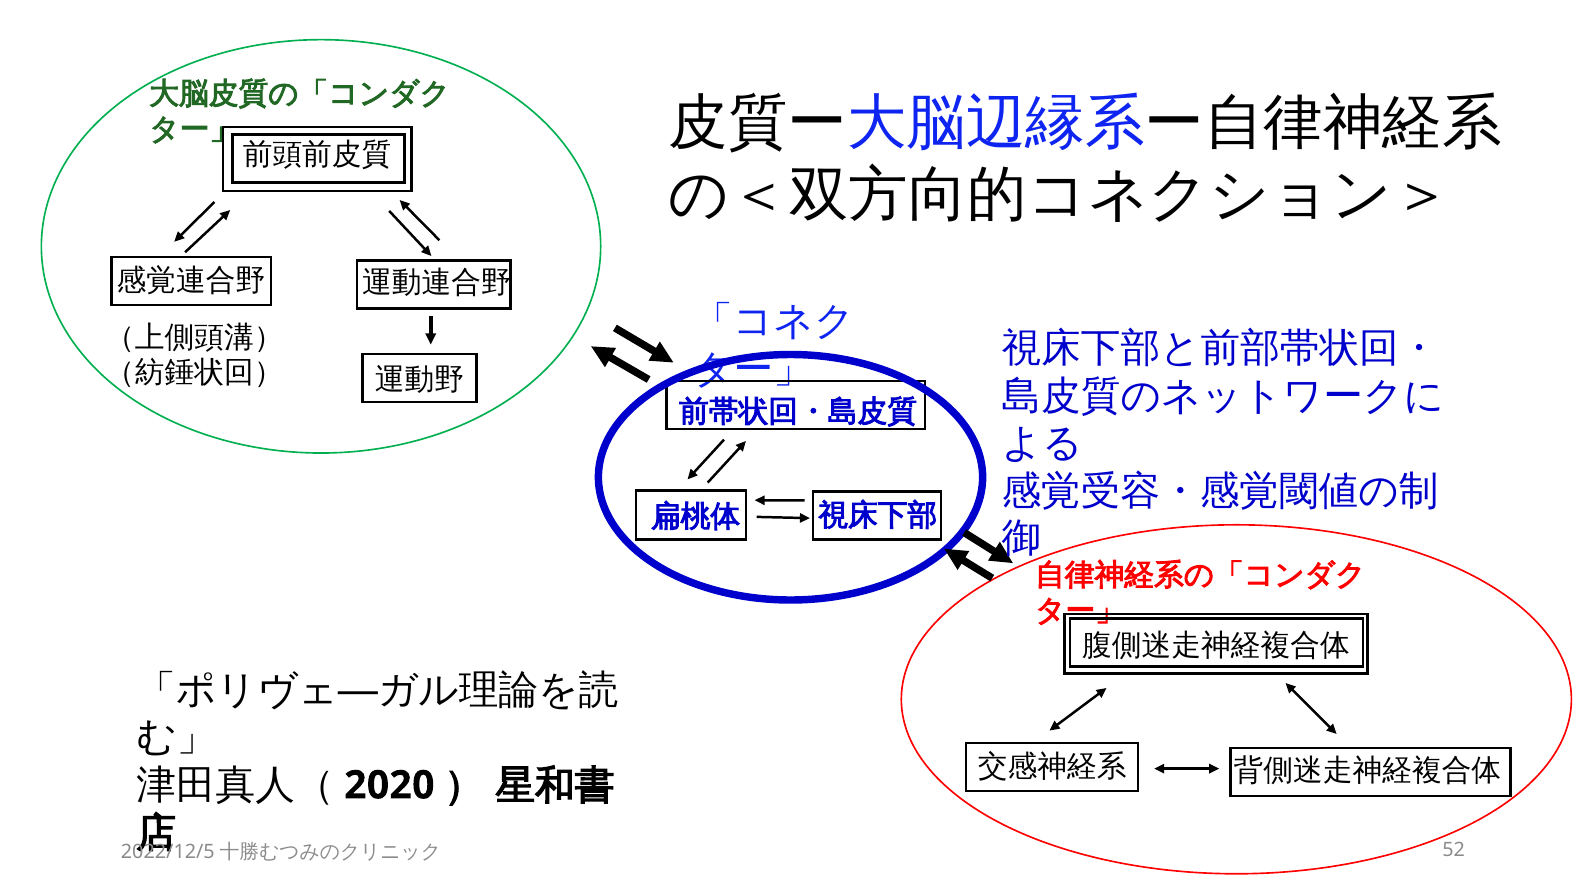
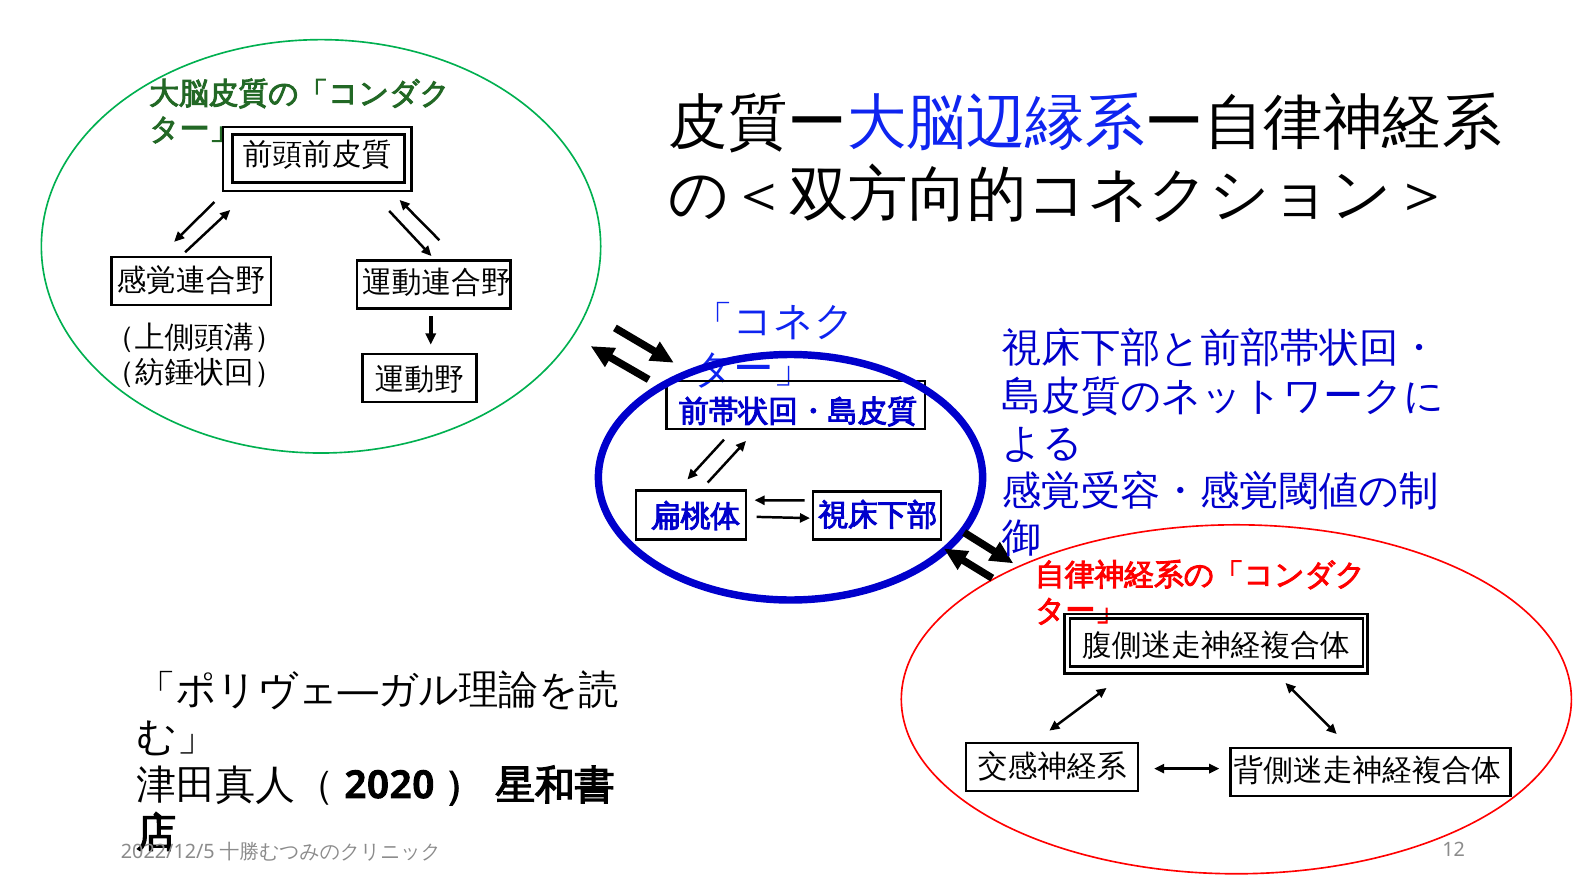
52: 52 -> 12 (1454, 850)
